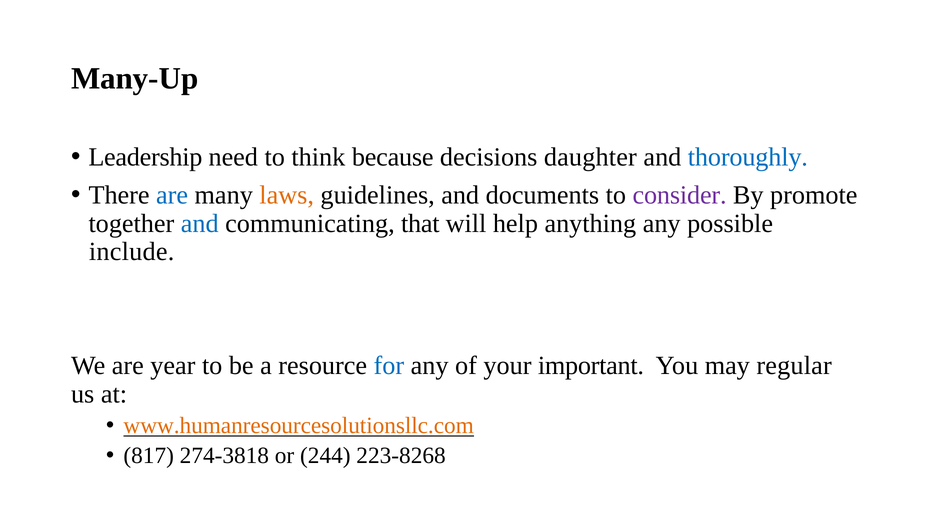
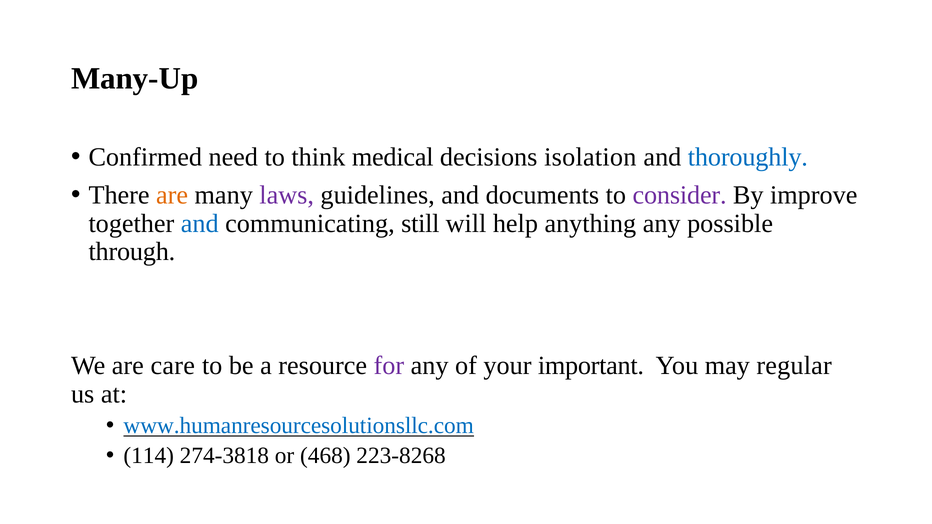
Leadership: Leadership -> Confirmed (145, 157)
because: because -> medical (393, 157)
daughter: daughter -> isolation (590, 157)
are colour: blue -> orange (172, 195)
laws colour: orange -> purple (287, 195)
promote: promote -> improve (814, 195)
that: that -> still (420, 223)
include: include -> through (132, 252)
year: year -> care (173, 366)
for colour: blue -> purple (389, 366)
www.humanresourcesolutionsllc.com colour: orange -> blue (299, 426)
817: 817 -> 114 (149, 456)
244: 244 -> 468 (325, 456)
